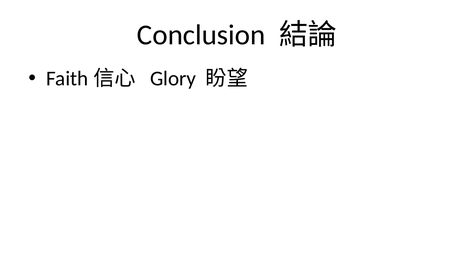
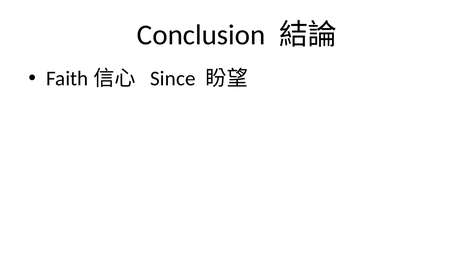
Glory: Glory -> Since (173, 79)
